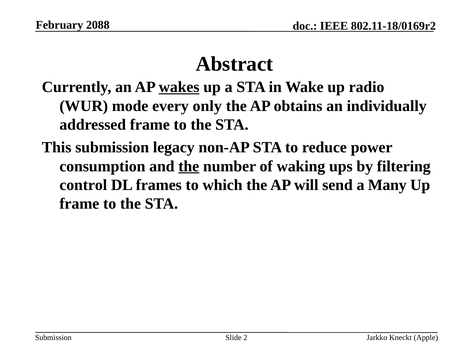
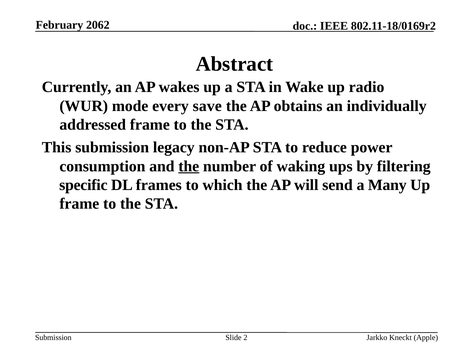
2088: 2088 -> 2062 (98, 25)
wakes underline: present -> none (179, 87)
only: only -> save (207, 106)
control: control -> specific (83, 185)
